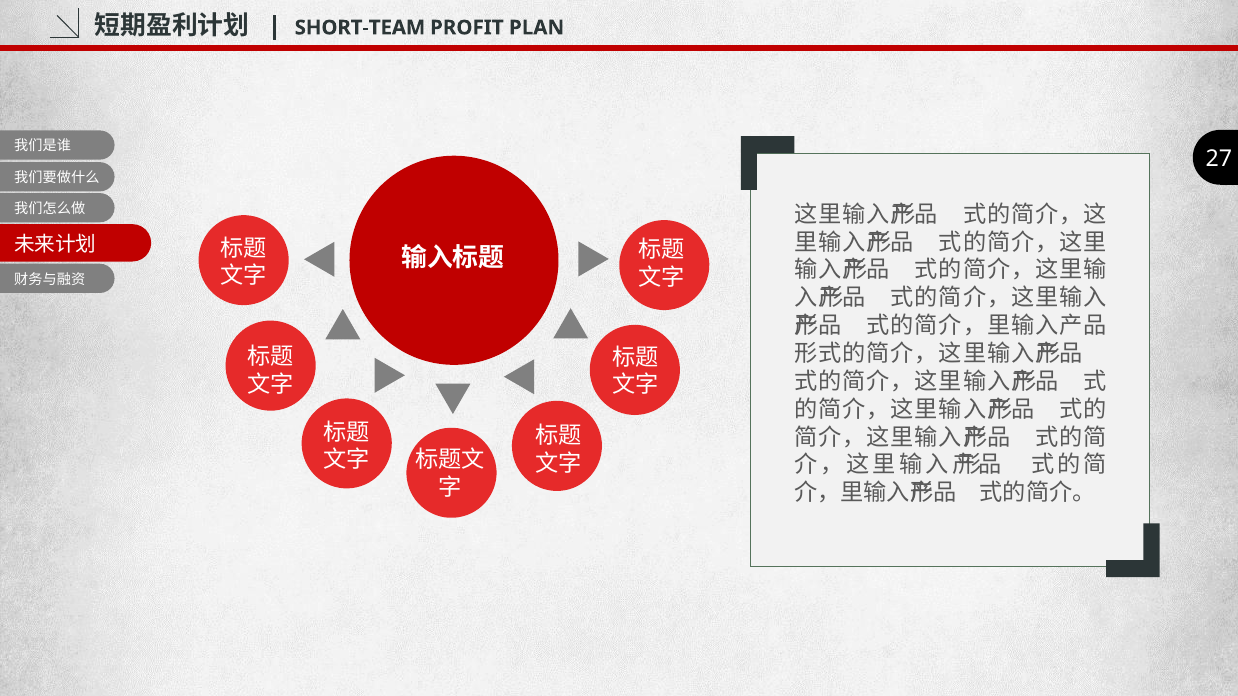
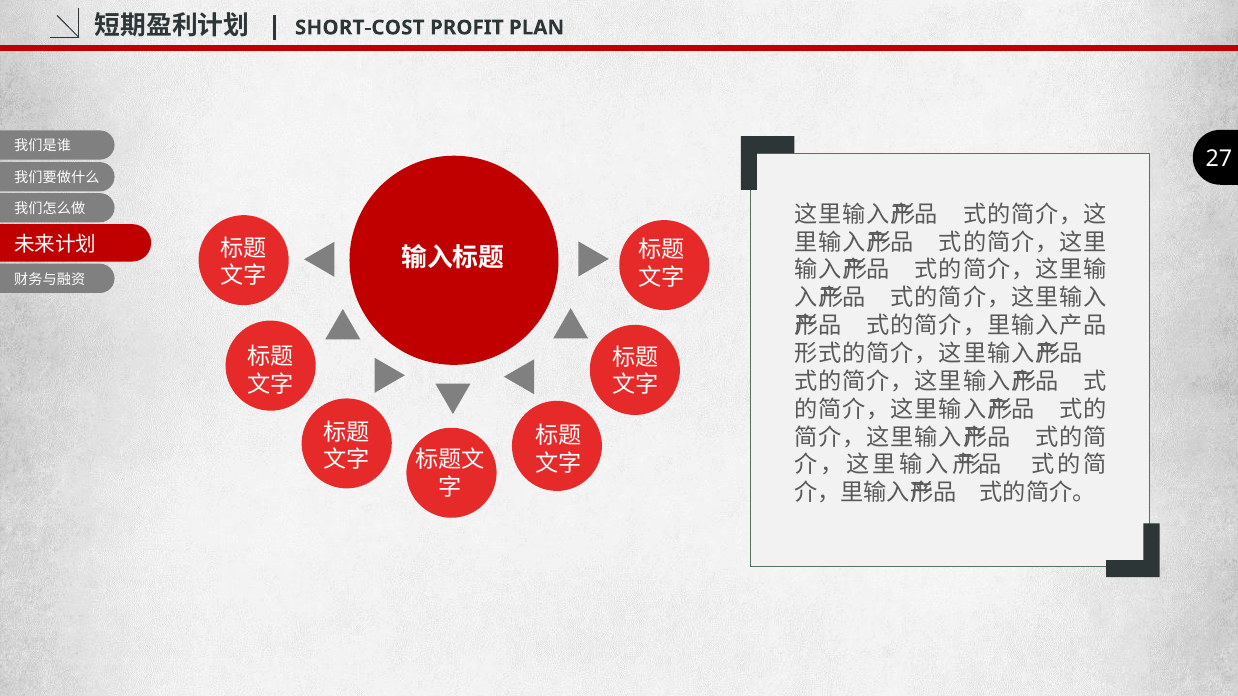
SHORT-TEAM: SHORT-TEAM -> SHORT-COST (360, 28)
